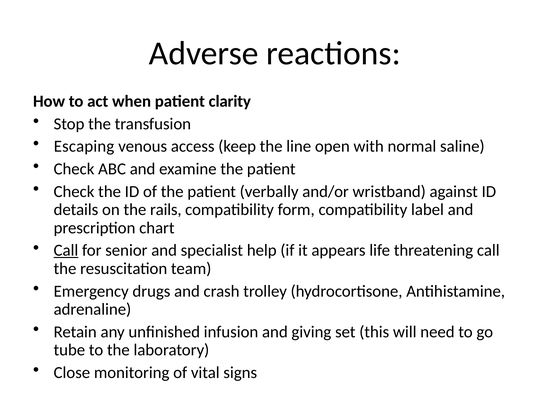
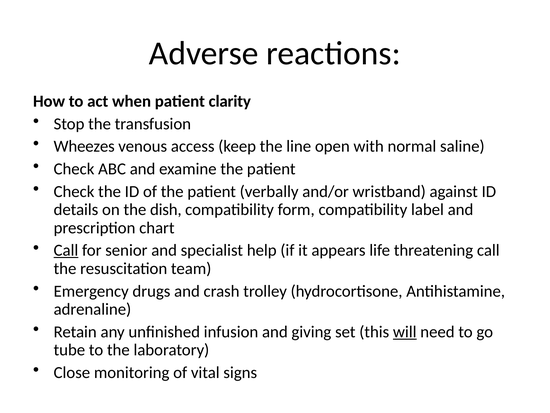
Escaping: Escaping -> Wheezes (84, 146)
rails: rails -> dish (166, 209)
will underline: none -> present (405, 331)
